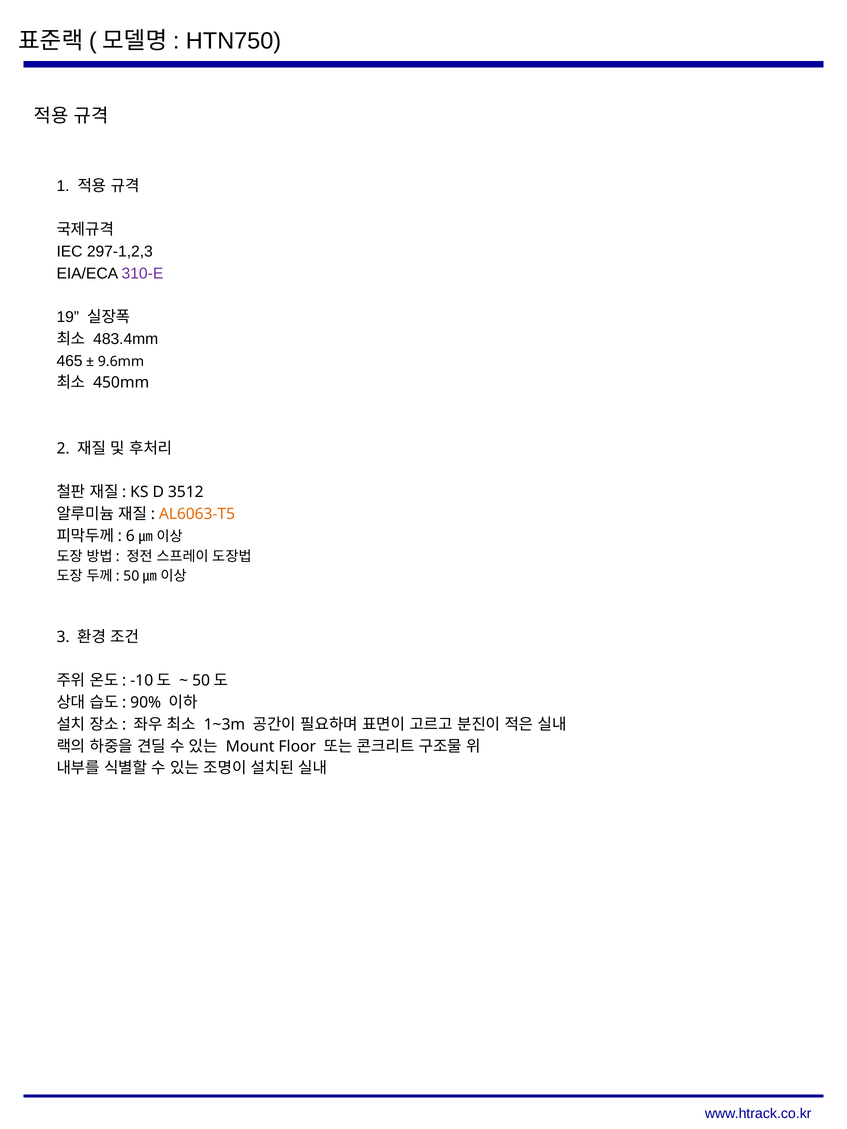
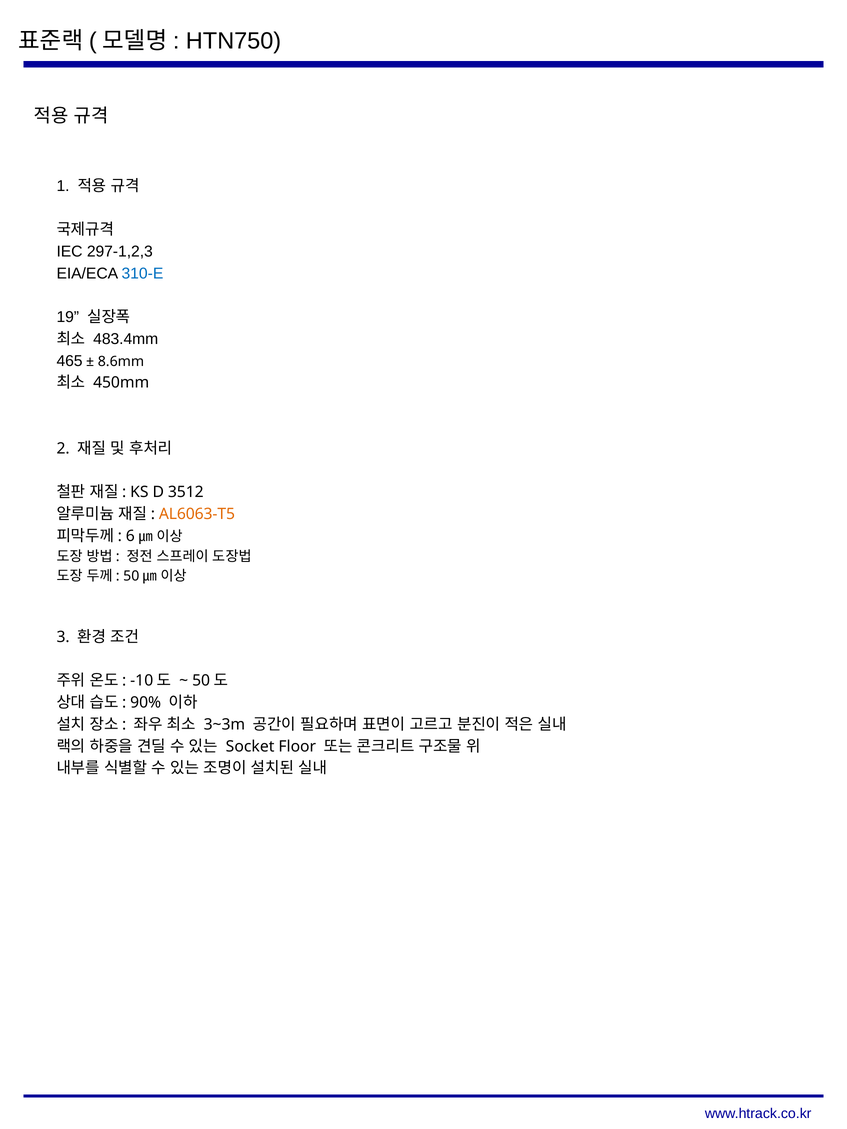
310-E colour: purple -> blue (142, 274)
9.6mm: 9.6mm -> 8.6mm (121, 362)
1~3m: 1~3m -> 3~3m (224, 725)
Mount: Mount -> Socket (250, 747)
